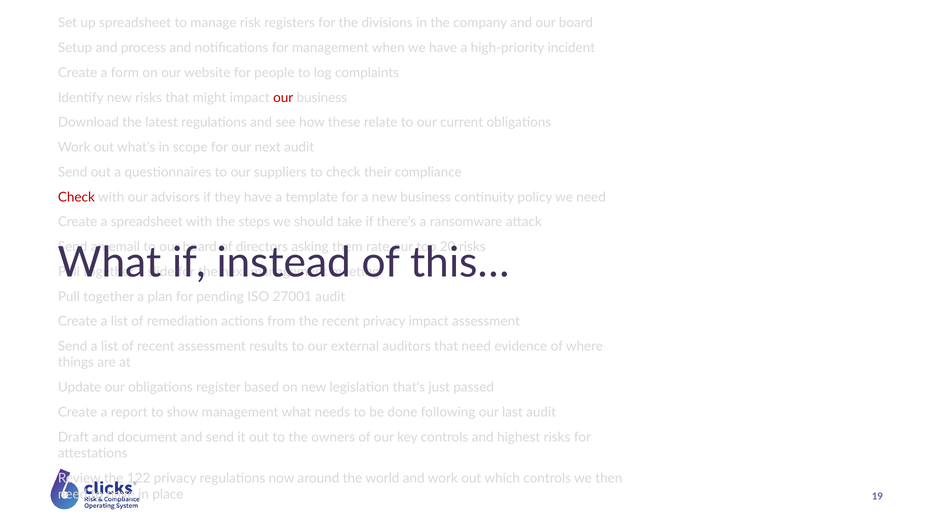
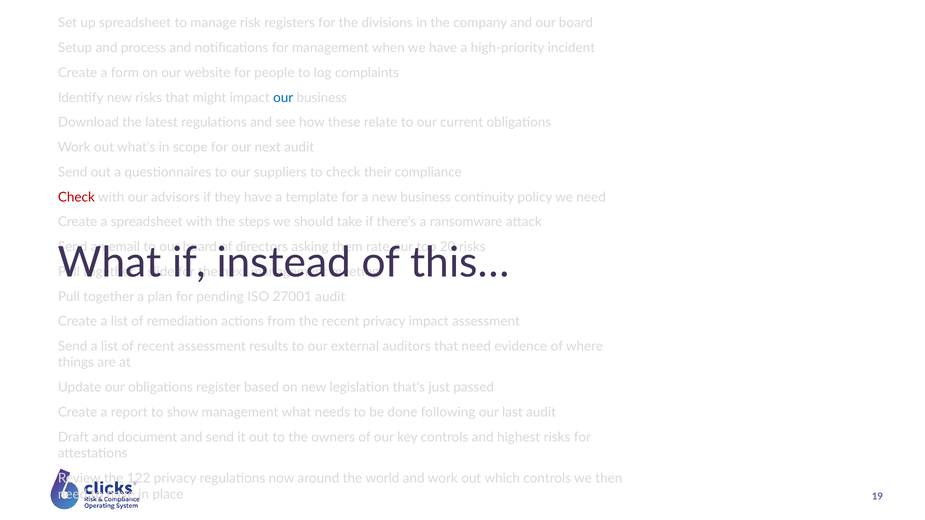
our colour: red -> blue (283, 98)
